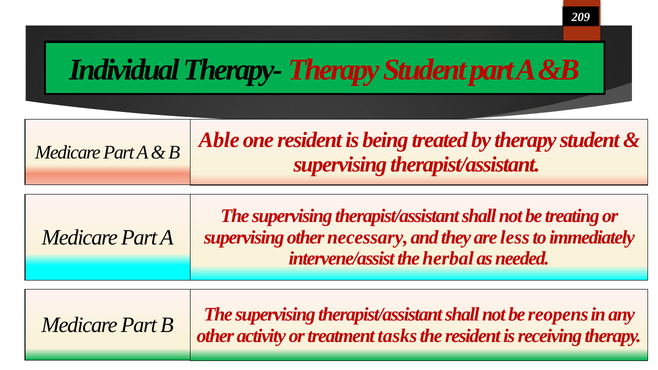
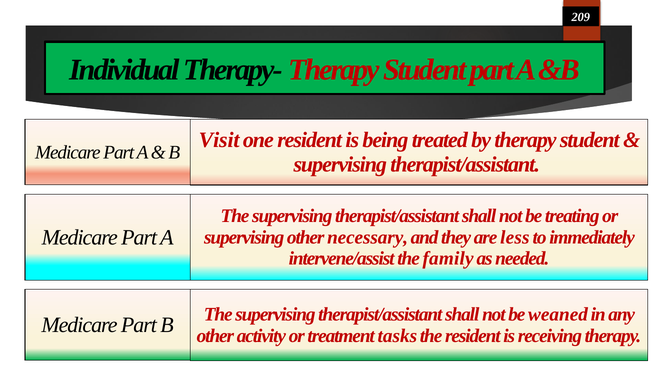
Able: Able -> Visit (219, 140)
herbal: herbal -> family (448, 259)
reopens: reopens -> weaned (558, 315)
